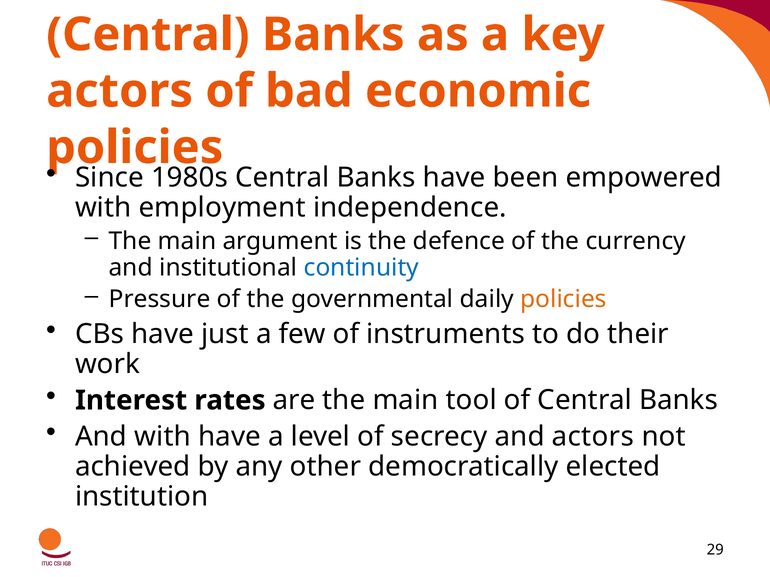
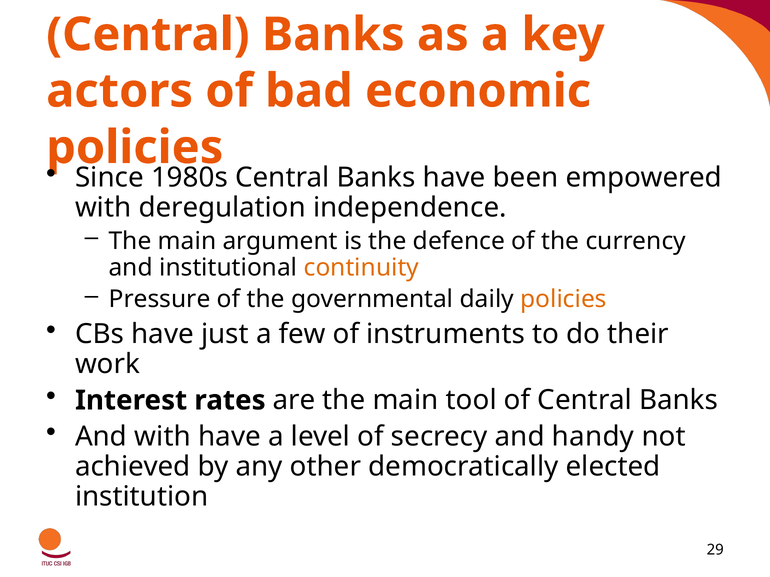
employment: employment -> deregulation (222, 208)
continuity colour: blue -> orange (361, 268)
and actors: actors -> handy (593, 437)
